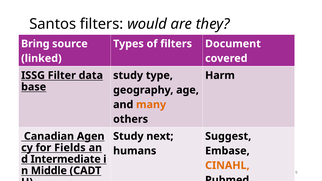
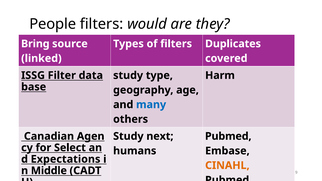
Santos: Santos -> People (53, 24)
Document: Document -> Duplicates (233, 44)
many colour: orange -> blue (151, 105)
Suggest: Suggest -> Pubmed (228, 136)
Fields: Fields -> Select (70, 148)
Intermediate: Intermediate -> Expectations (66, 159)
